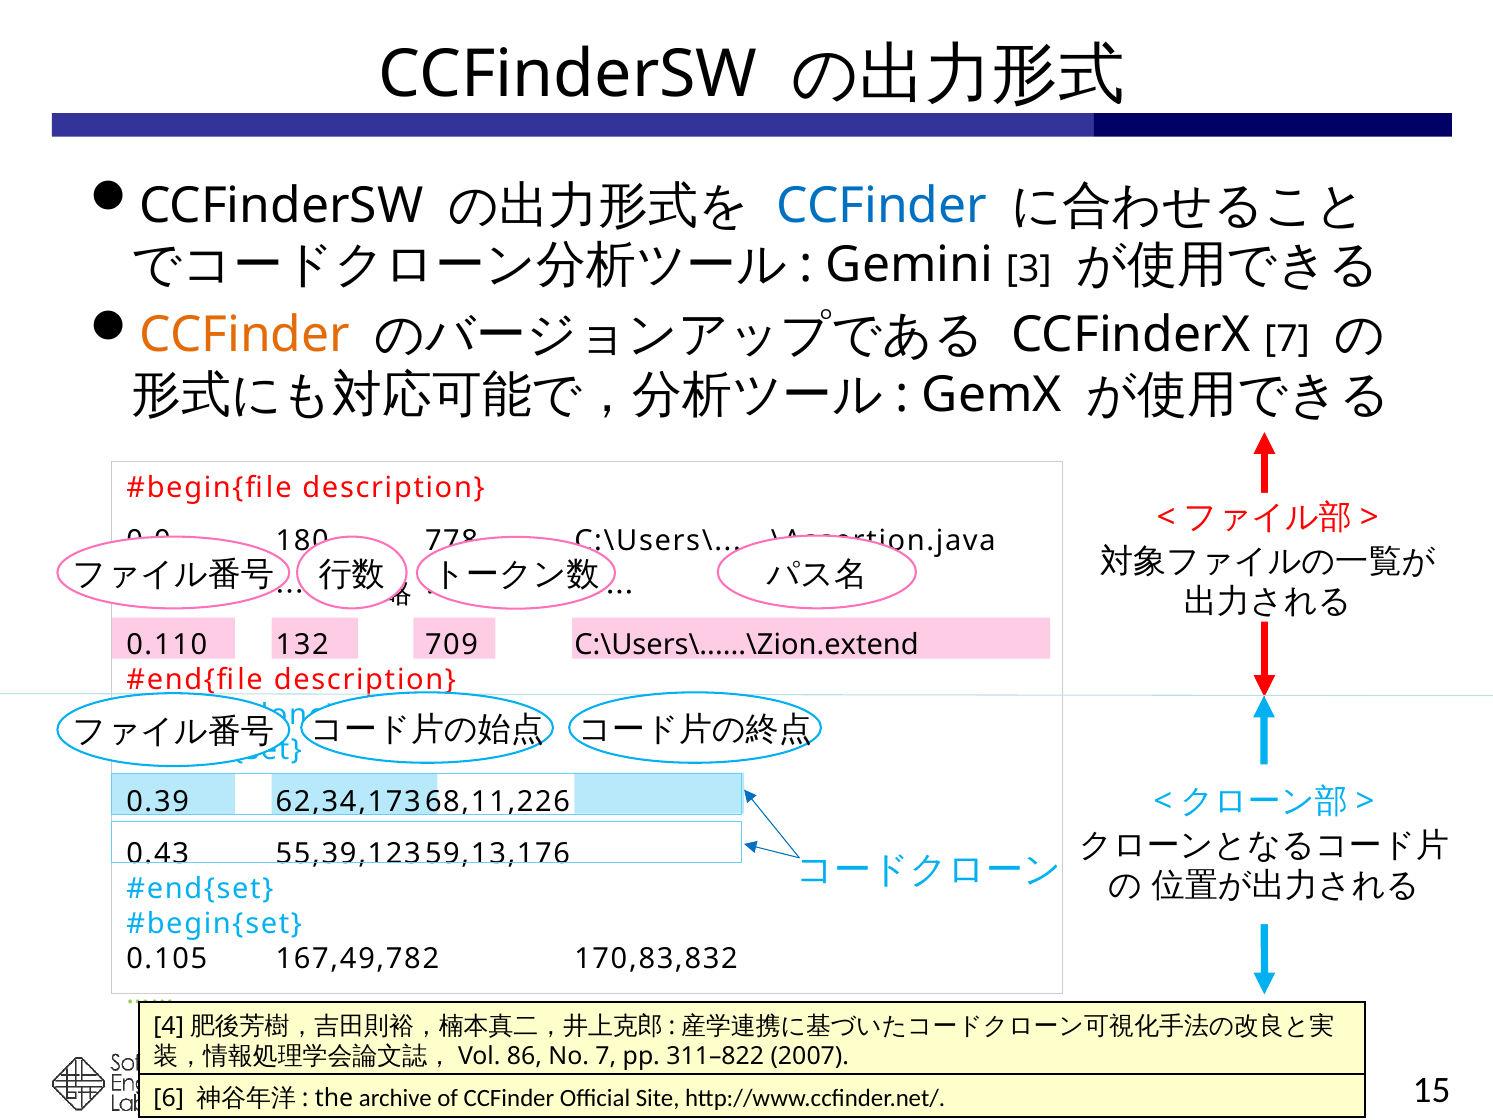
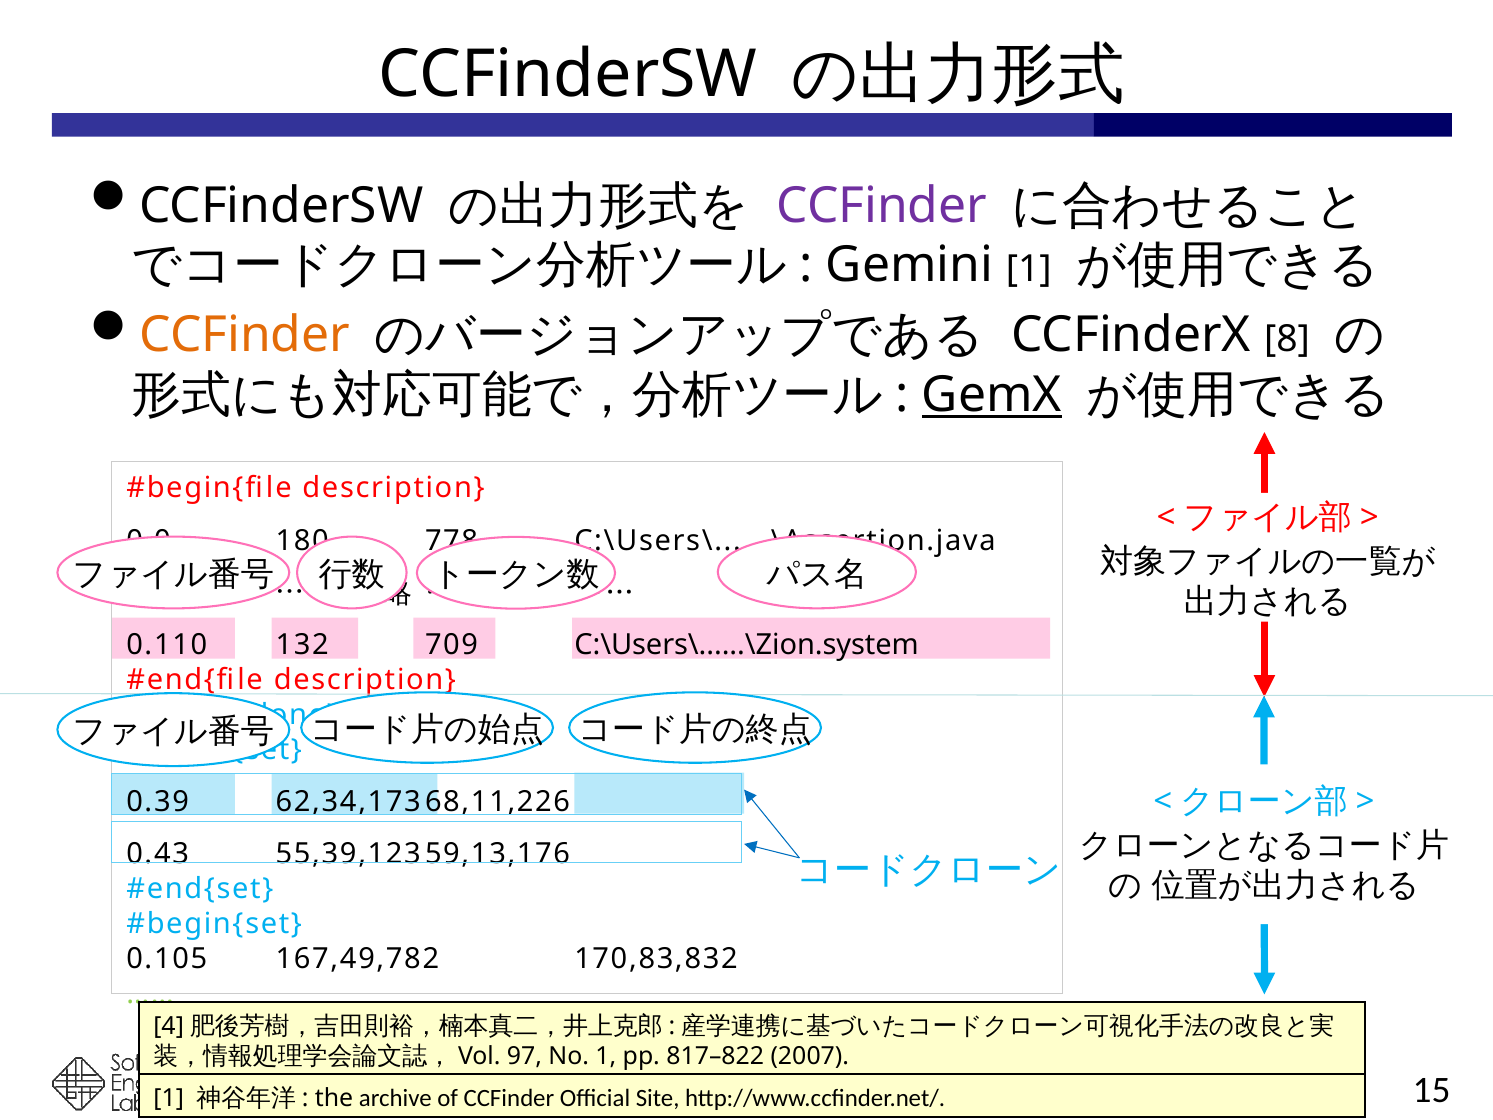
CCFinder colour: blue -> purple (881, 206)
Gemini 3: 3 -> 1 (1029, 269)
CCFinderX 7: 7 -> 8 (1287, 339)
GemX underline: none -> present (992, 395)
C:\Users\......\Zion.extend: C:\Users\......\Zion.extend -> C:\Users\......\Zion.system (747, 645)
86: 86 -> 97 (524, 1056)
No 7: 7 -> 1 (606, 1056)
311–822: 311–822 -> 817–822 (715, 1056)
6: 6 -> 1 (169, 1098)
